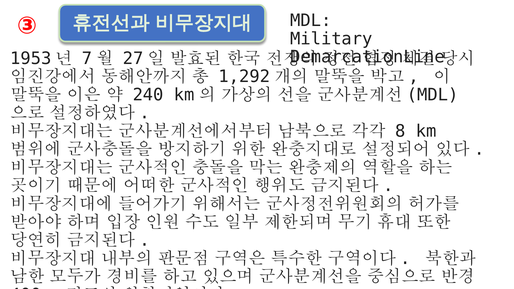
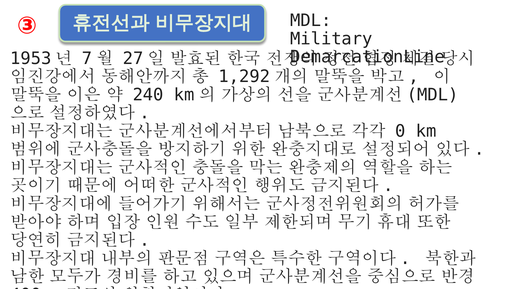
8: 8 -> 0 (400, 131)
